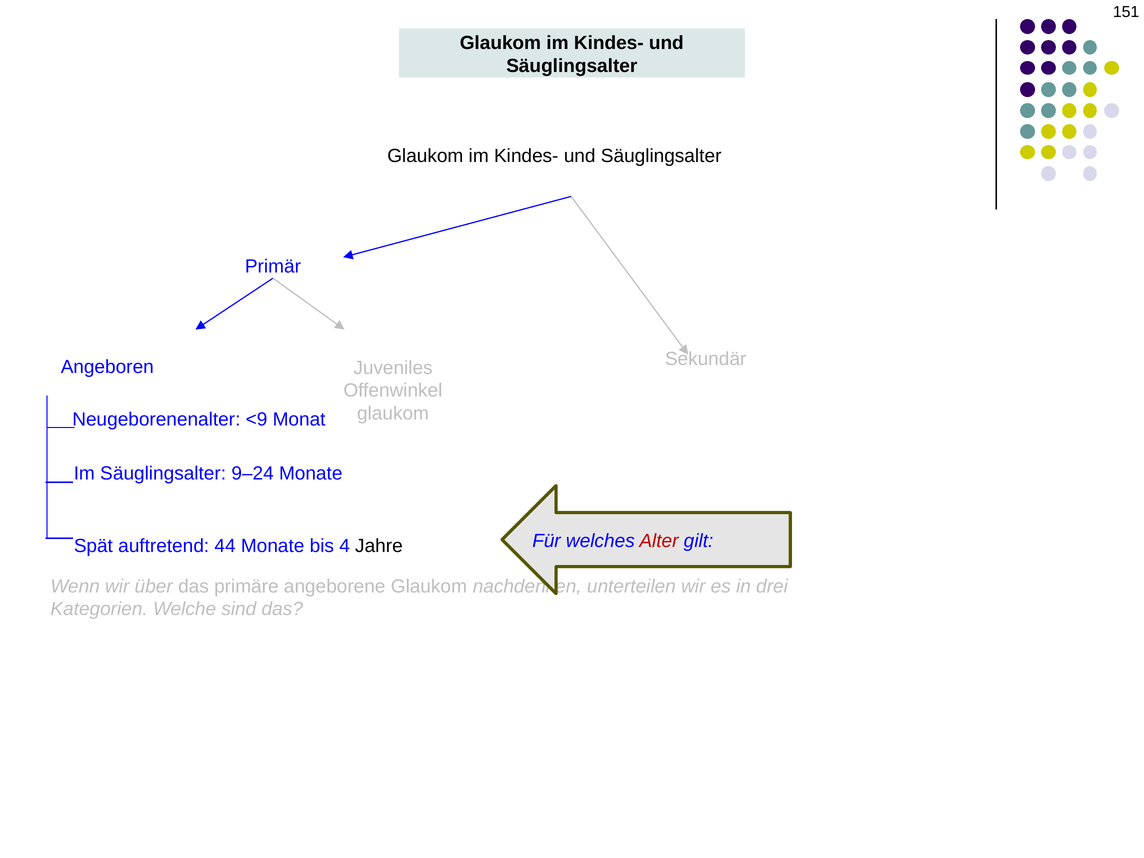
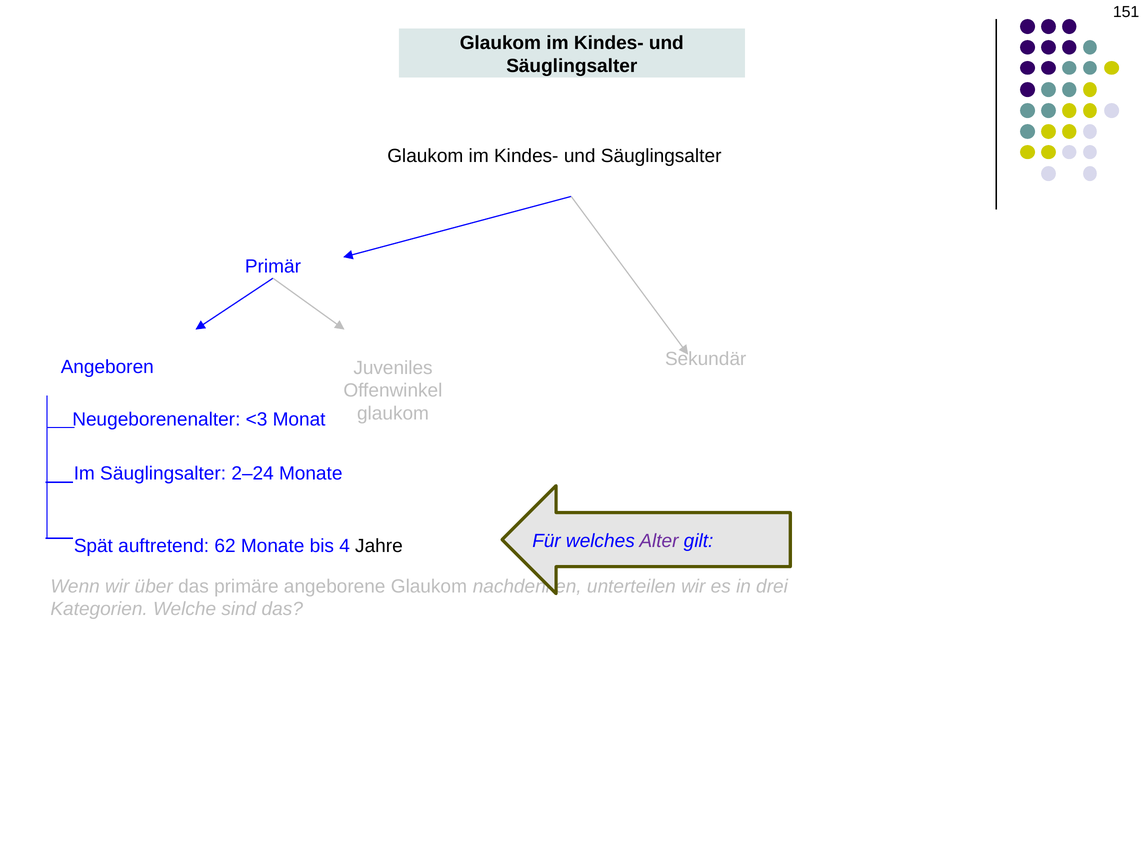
<9: <9 -> <3 (257, 419)
9–24: 9–24 -> 2–24 (253, 474)
Alter colour: red -> purple (659, 541)
44: 44 -> 62 (225, 546)
